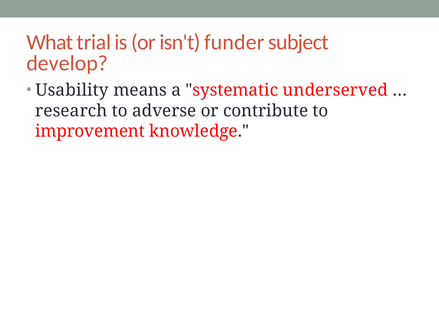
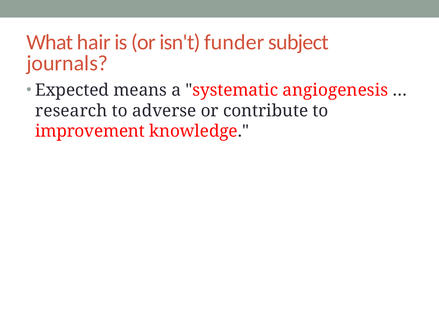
trial: trial -> hair (94, 42)
develop: develop -> journals (67, 63)
Usability: Usability -> Expected (72, 90)
underserved: underserved -> angiogenesis (335, 90)
